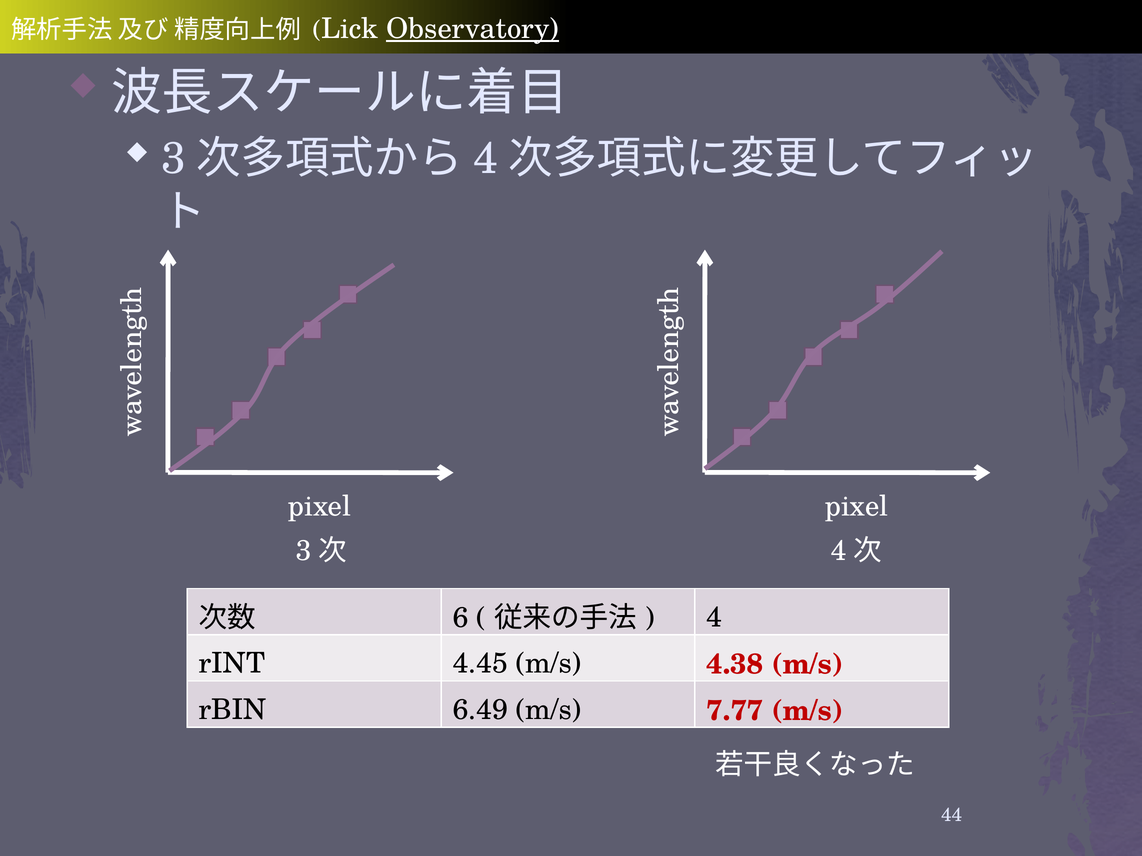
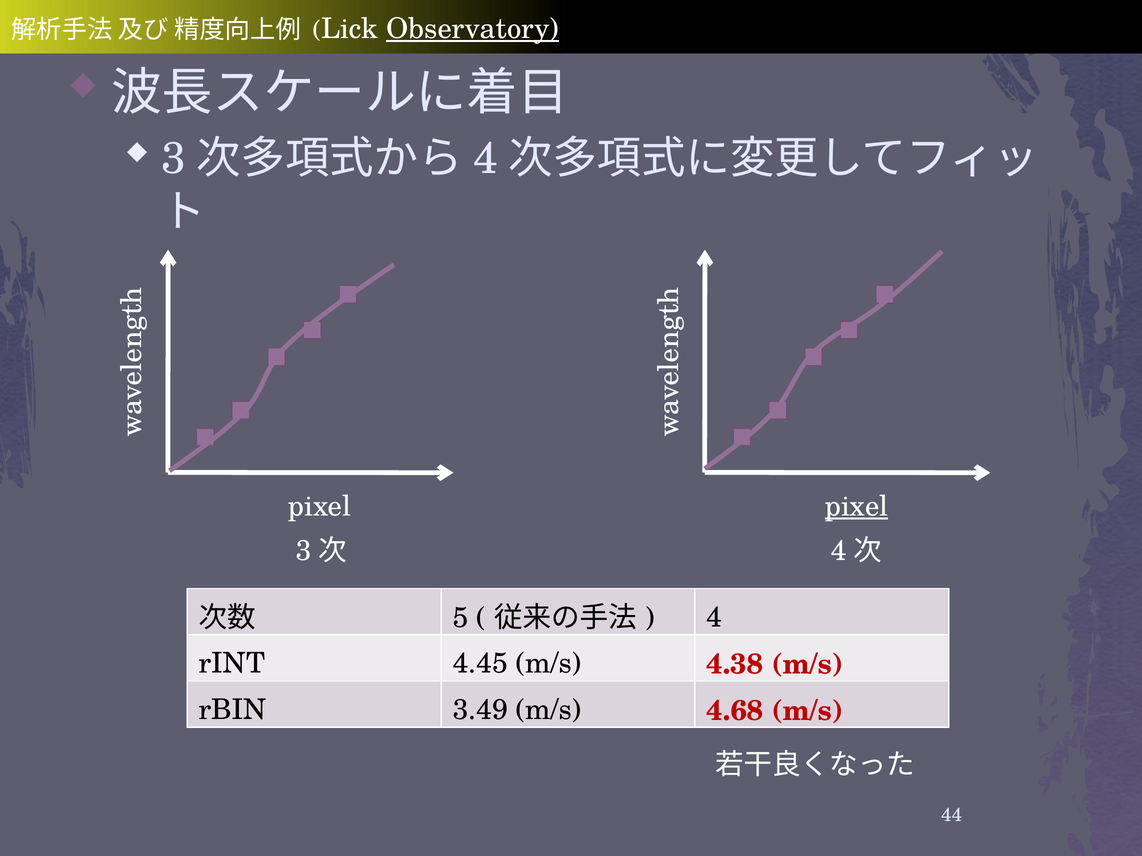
pixel underline: none -> present (856, 507)
6: 6 -> 5 (460, 618)
6.49: 6.49 -> 3.49 (480, 710)
7.77: 7.77 -> 4.68 (735, 711)
